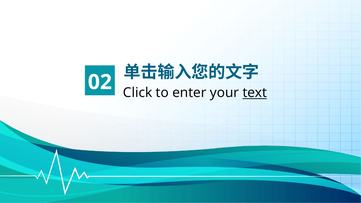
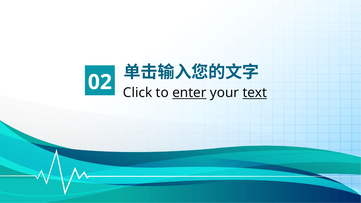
enter underline: none -> present (189, 93)
